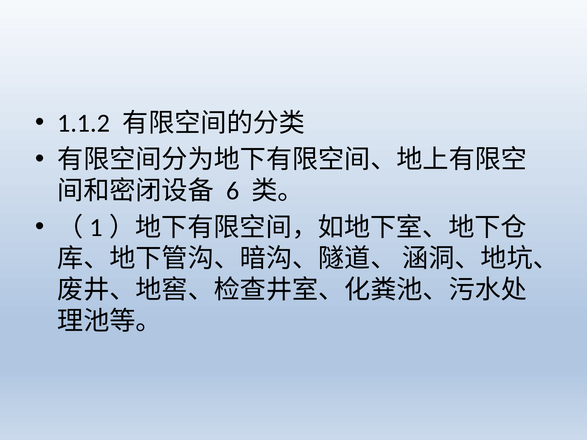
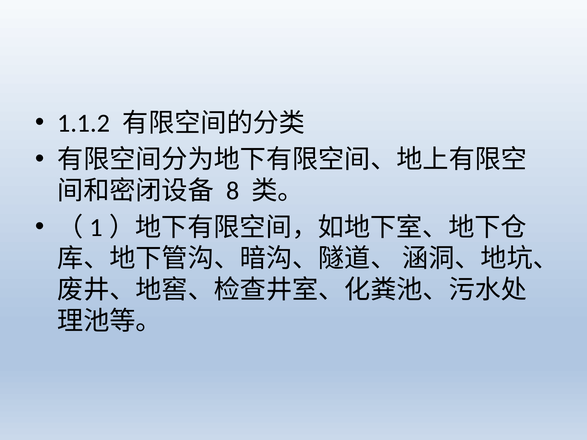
6: 6 -> 8 (233, 191)
